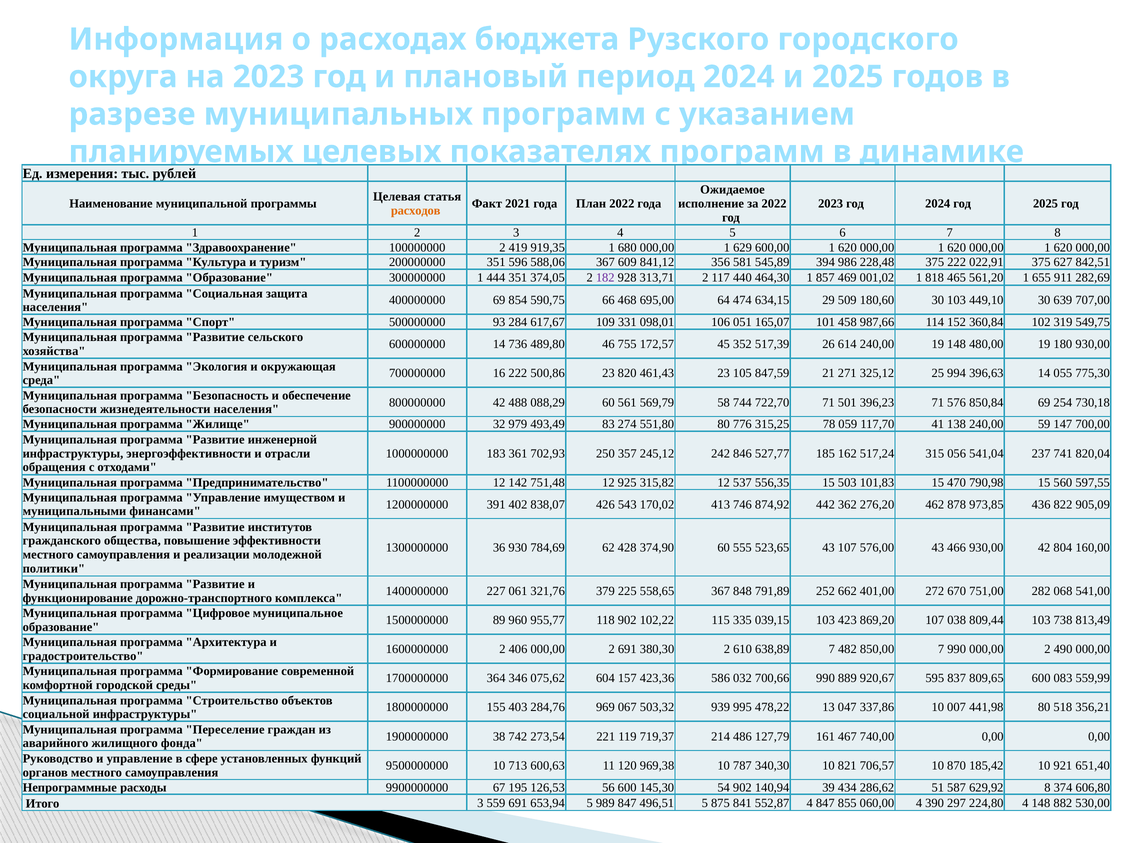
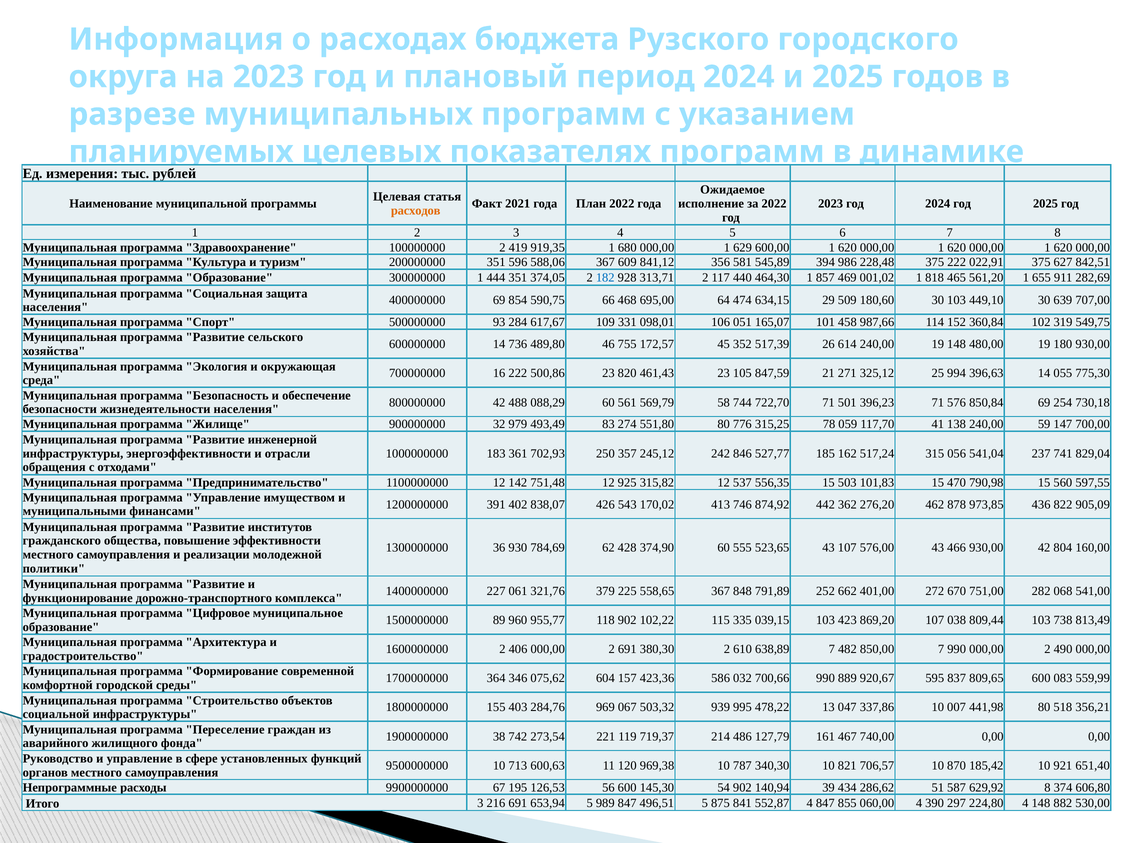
182 colour: purple -> blue (605, 278)
820,04: 820,04 -> 829,04 (1093, 453)
559: 559 -> 216 (496, 803)
